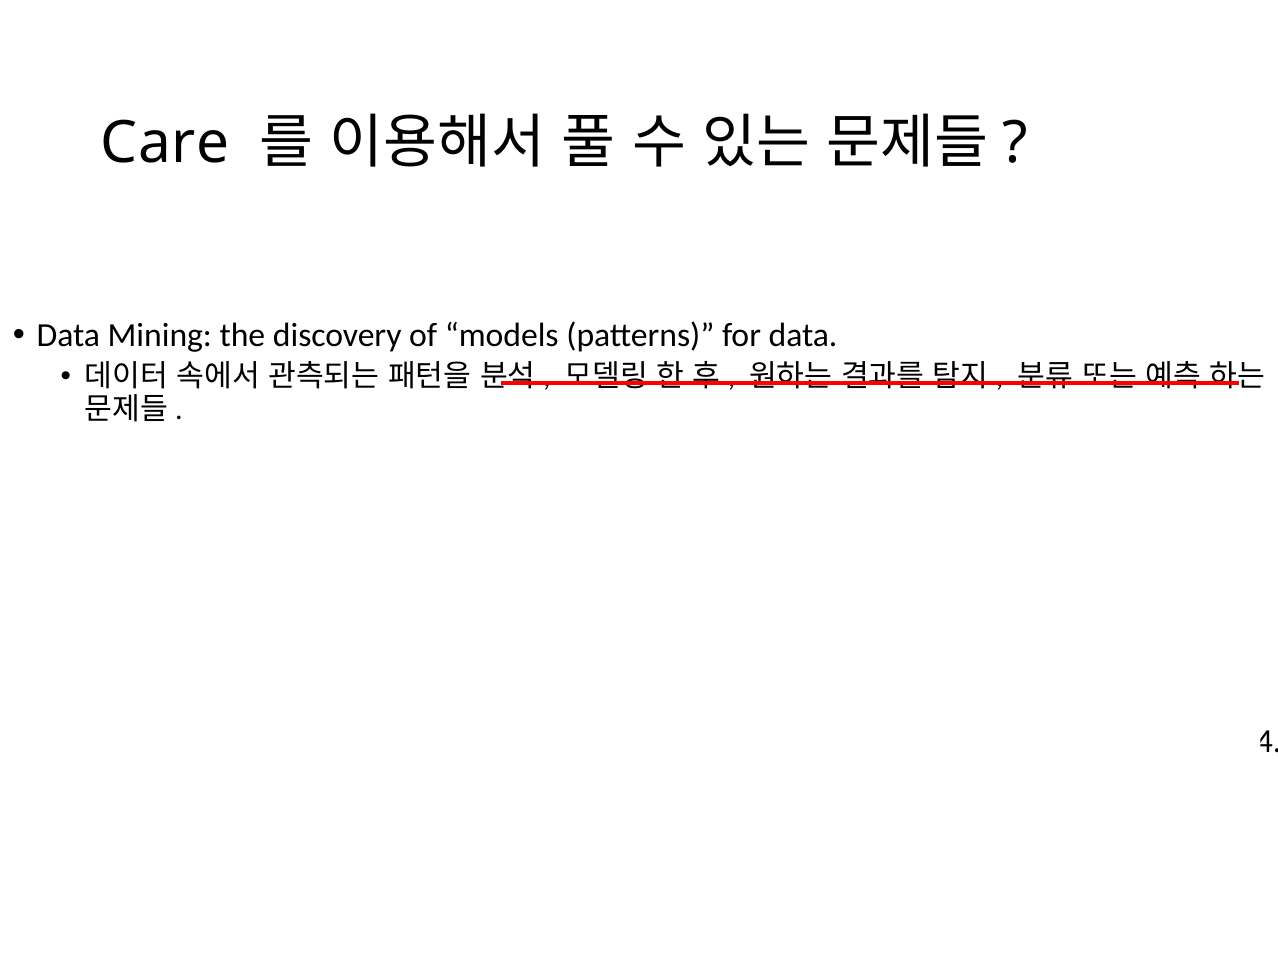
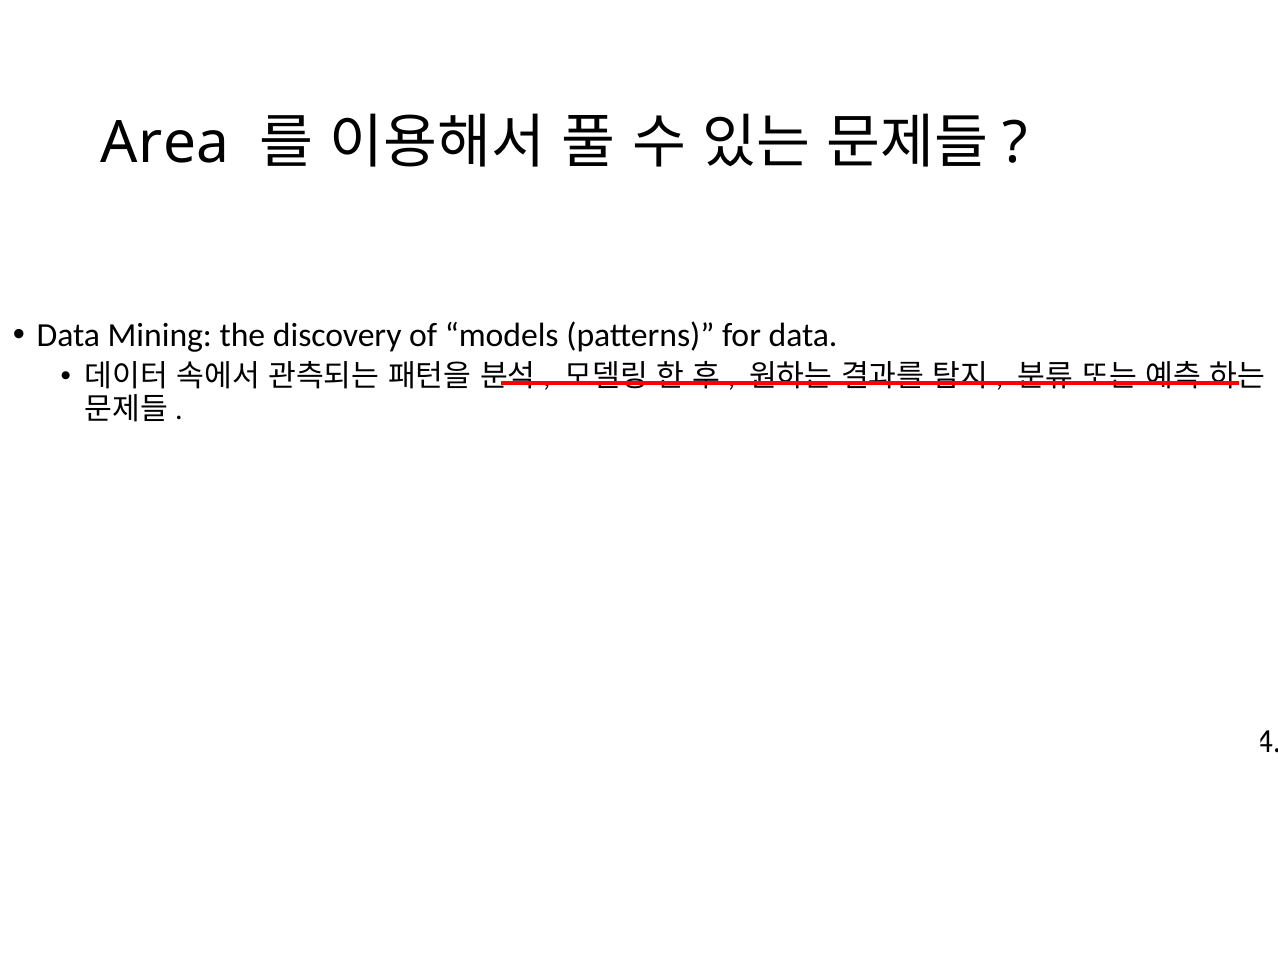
Care: Care -> Area (165, 143)
